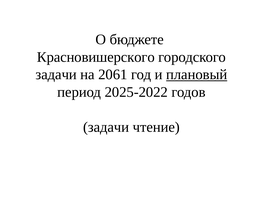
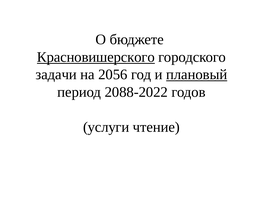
Красновишерского underline: none -> present (96, 57)
2061: 2061 -> 2056 (113, 75)
2025-2022: 2025-2022 -> 2088-2022 (136, 92)
задачи: задачи -> услуги (106, 127)
